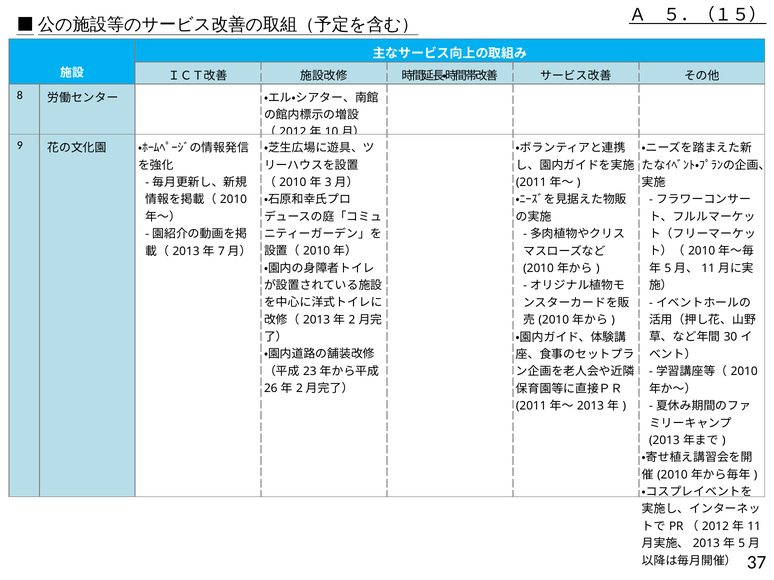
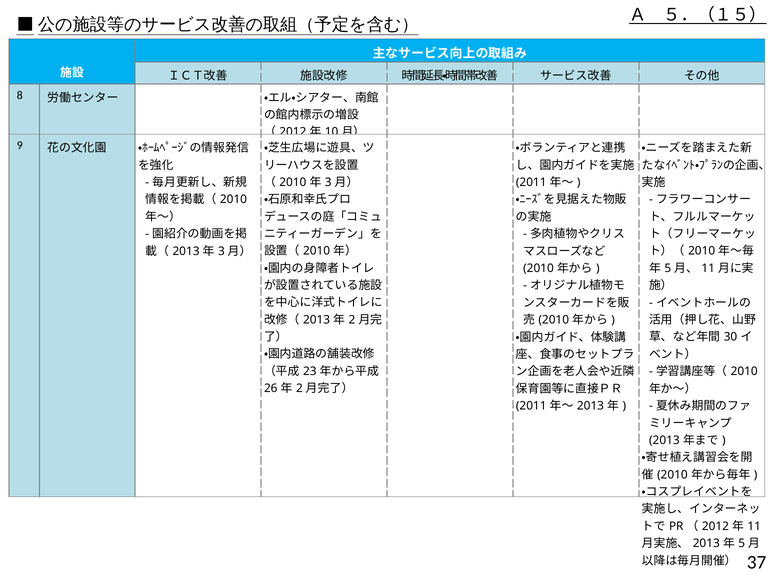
7: 7 -> 3 (221, 251)
